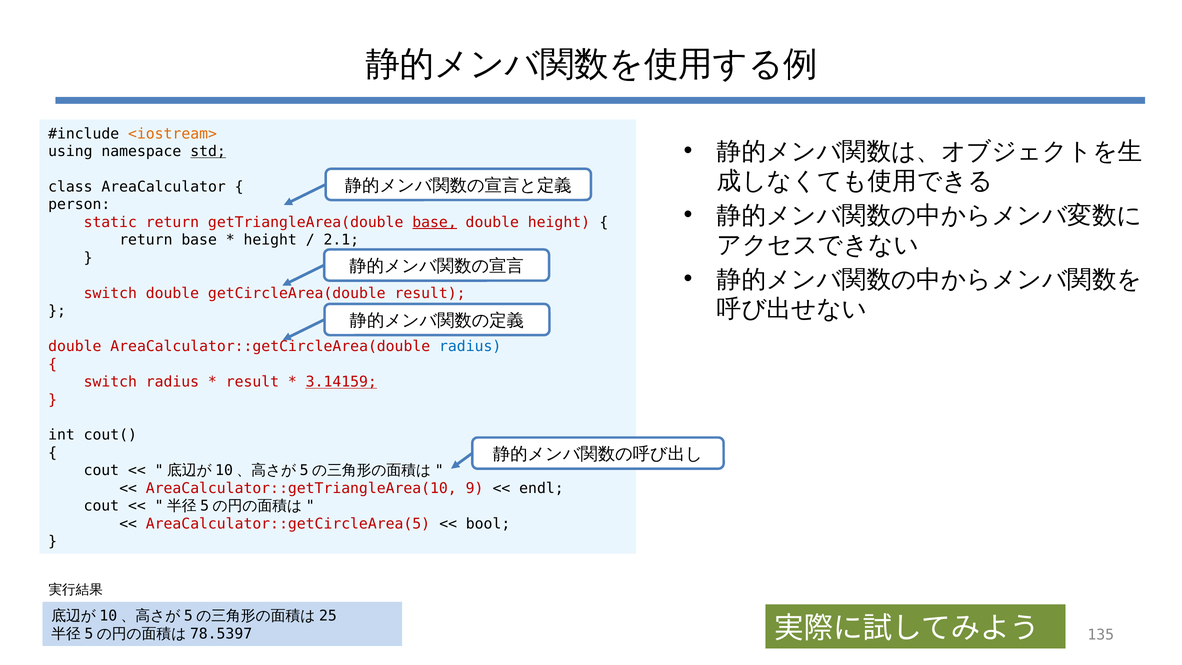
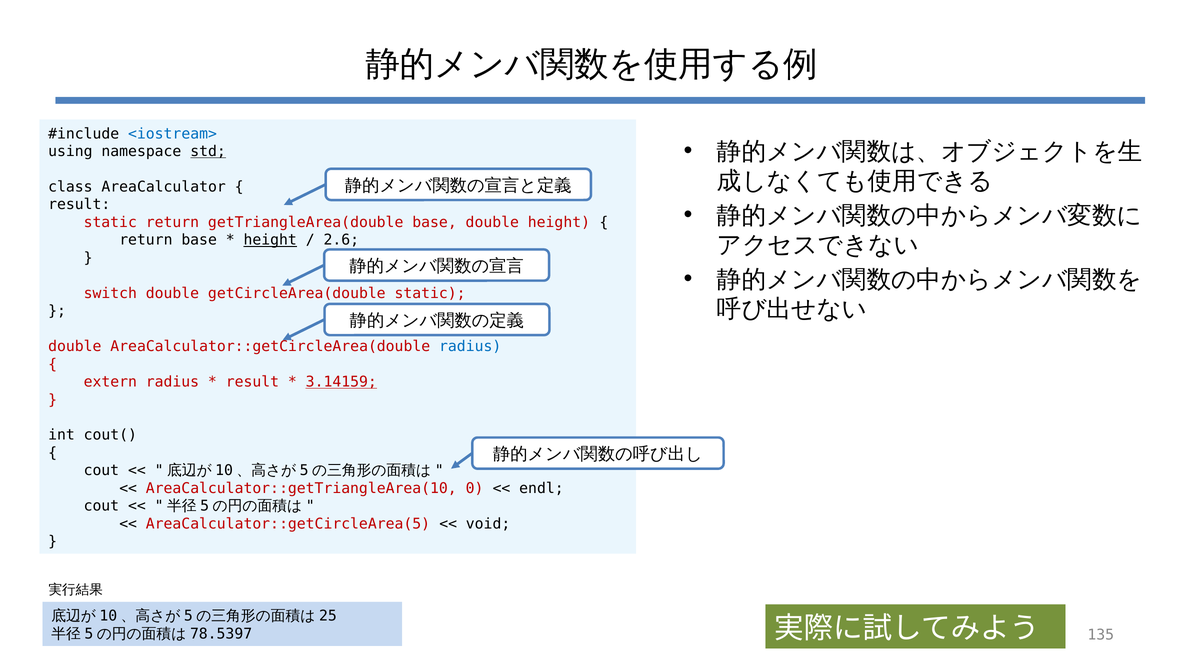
<iostream> colour: orange -> blue (172, 134)
person: person -> result (79, 205)
base underline: present -> none (435, 222)
height underline: none -> present (270, 240)
2.1: 2.1 -> 2.6 (341, 240)
getCircleArea(double result: result -> static (430, 293)
switch: switch -> extern (110, 382)
9: 9 -> 0 (475, 488)
bool: bool -> void (488, 524)
